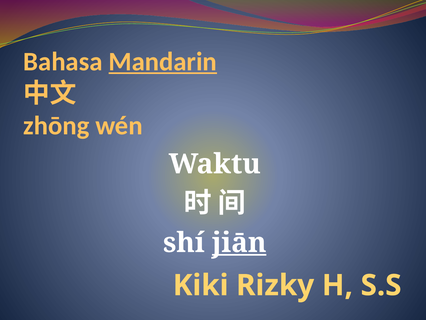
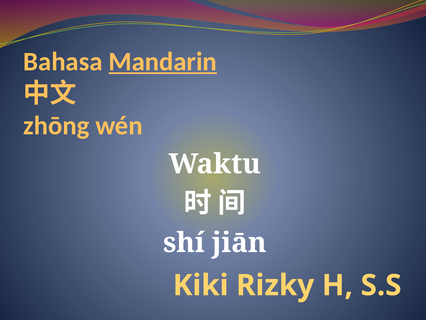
jiān underline: present -> none (239, 242)
